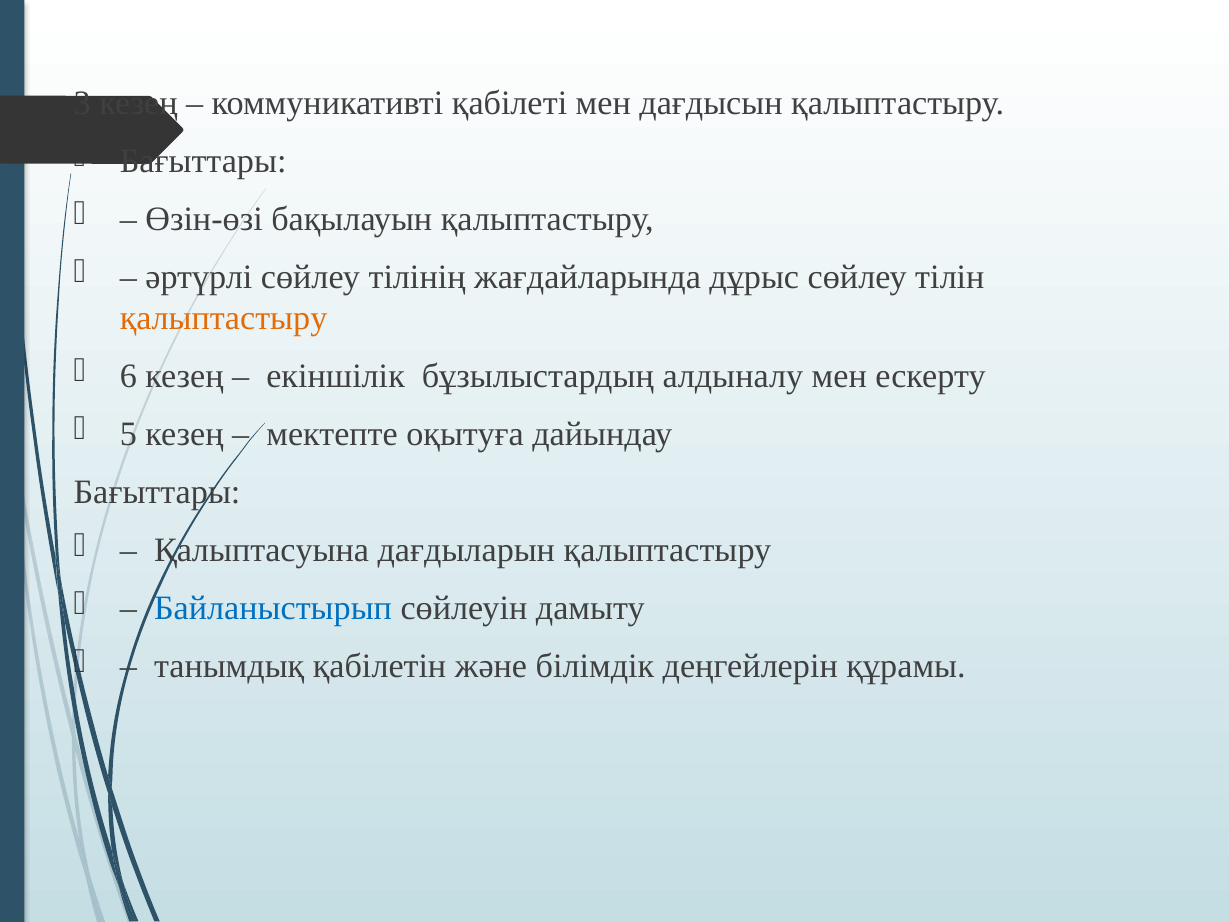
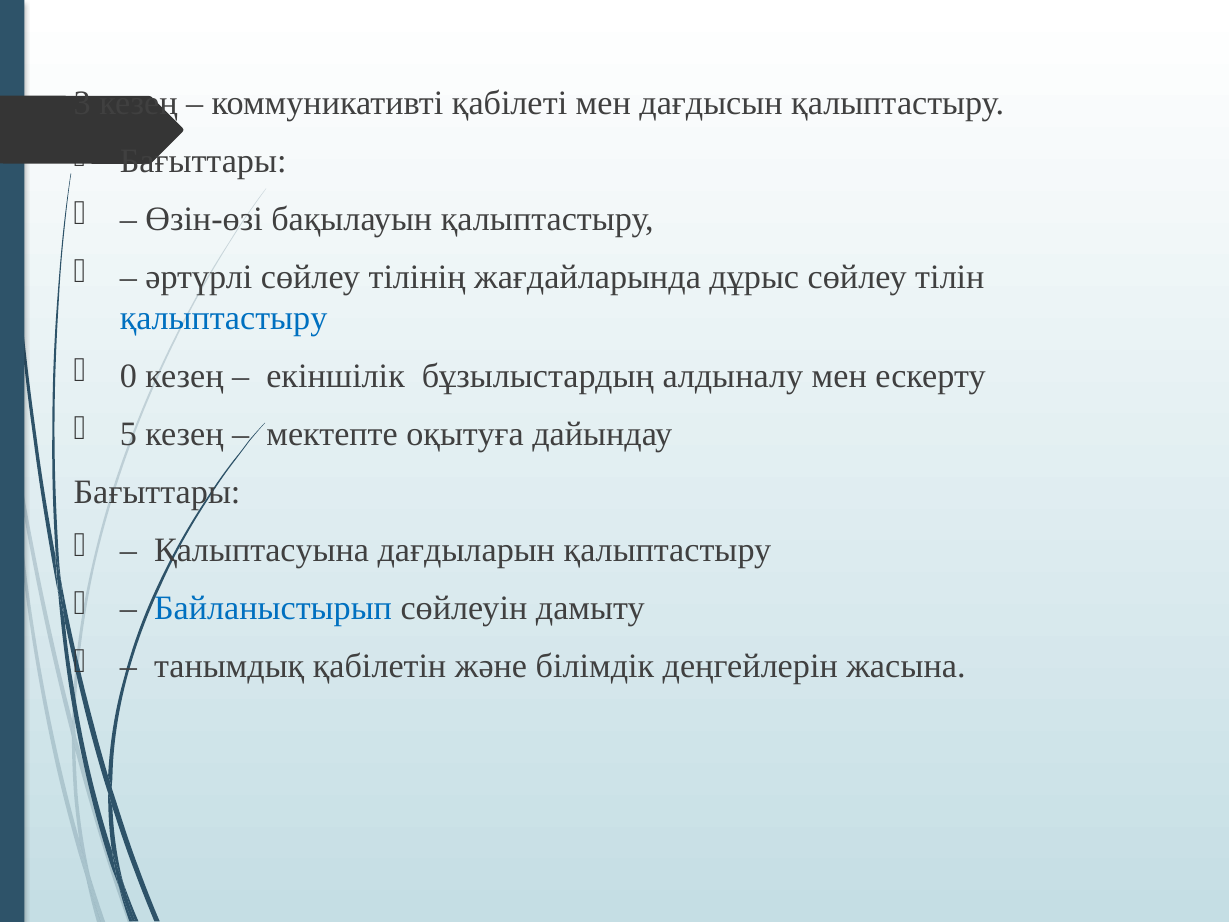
қалыптастыру colour: orange -> blue (224, 318)
6: 6 -> 0 (128, 376)
құрамы: құрамы -> жасына (906, 666)
